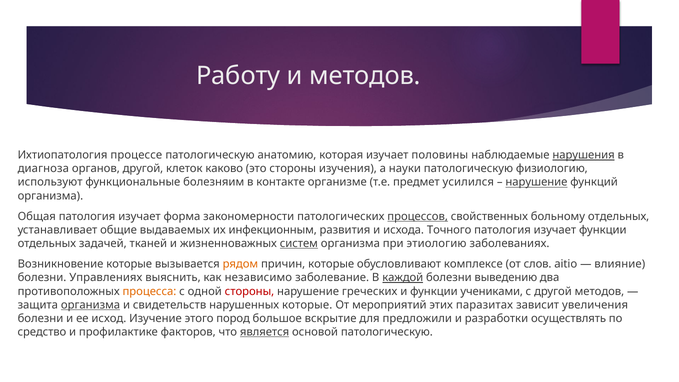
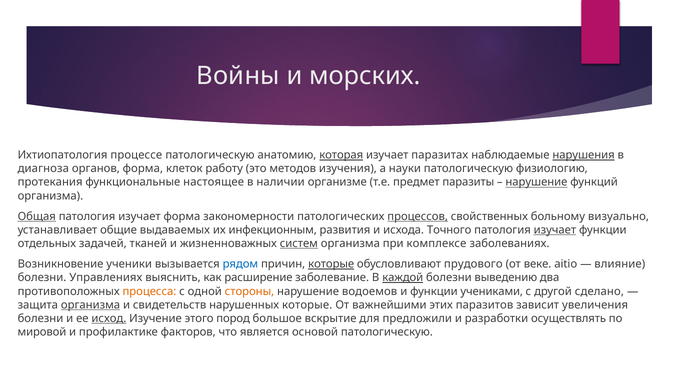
Работу: Работу -> Войны (238, 76)
и методов: методов -> морских (365, 76)
которая underline: none -> present (341, 155)
половины: половины -> паразитах (440, 155)
органов другой: другой -> форма (143, 169)
каково: каково -> работу (224, 169)
это стороны: стороны -> методов (293, 169)
используют: используют -> протекания (50, 182)
болезняим: болезняим -> настоящее (214, 182)
контакте: контакте -> наличии (281, 182)
усилился: усилился -> паразиты (468, 182)
Общая underline: none -> present (37, 216)
больному отдельных: отдельных -> визуально (618, 216)
изучает underline: none -> present (555, 230)
этиологию: этиологию -> комплексе (436, 243)
Возникновение которые: которые -> ученики (129, 264)
рядом colour: orange -> blue (240, 264)
которые underline: none -> present (331, 264)
комплексе: комплексе -> прудового (473, 264)
слов: слов -> веке (538, 264)
независимо: независимо -> расширение (258, 278)
стороны colour: red -> orange (249, 291)
греческих: греческих -> водоемов (370, 291)
другой методов: методов -> сделано (599, 291)
мероприятий: мероприятий -> важнейшими (389, 305)
паразитах: паразитах -> паразитов (485, 305)
исход underline: none -> present (109, 318)
средство: средство -> мировой (42, 332)
является underline: present -> none (265, 332)
